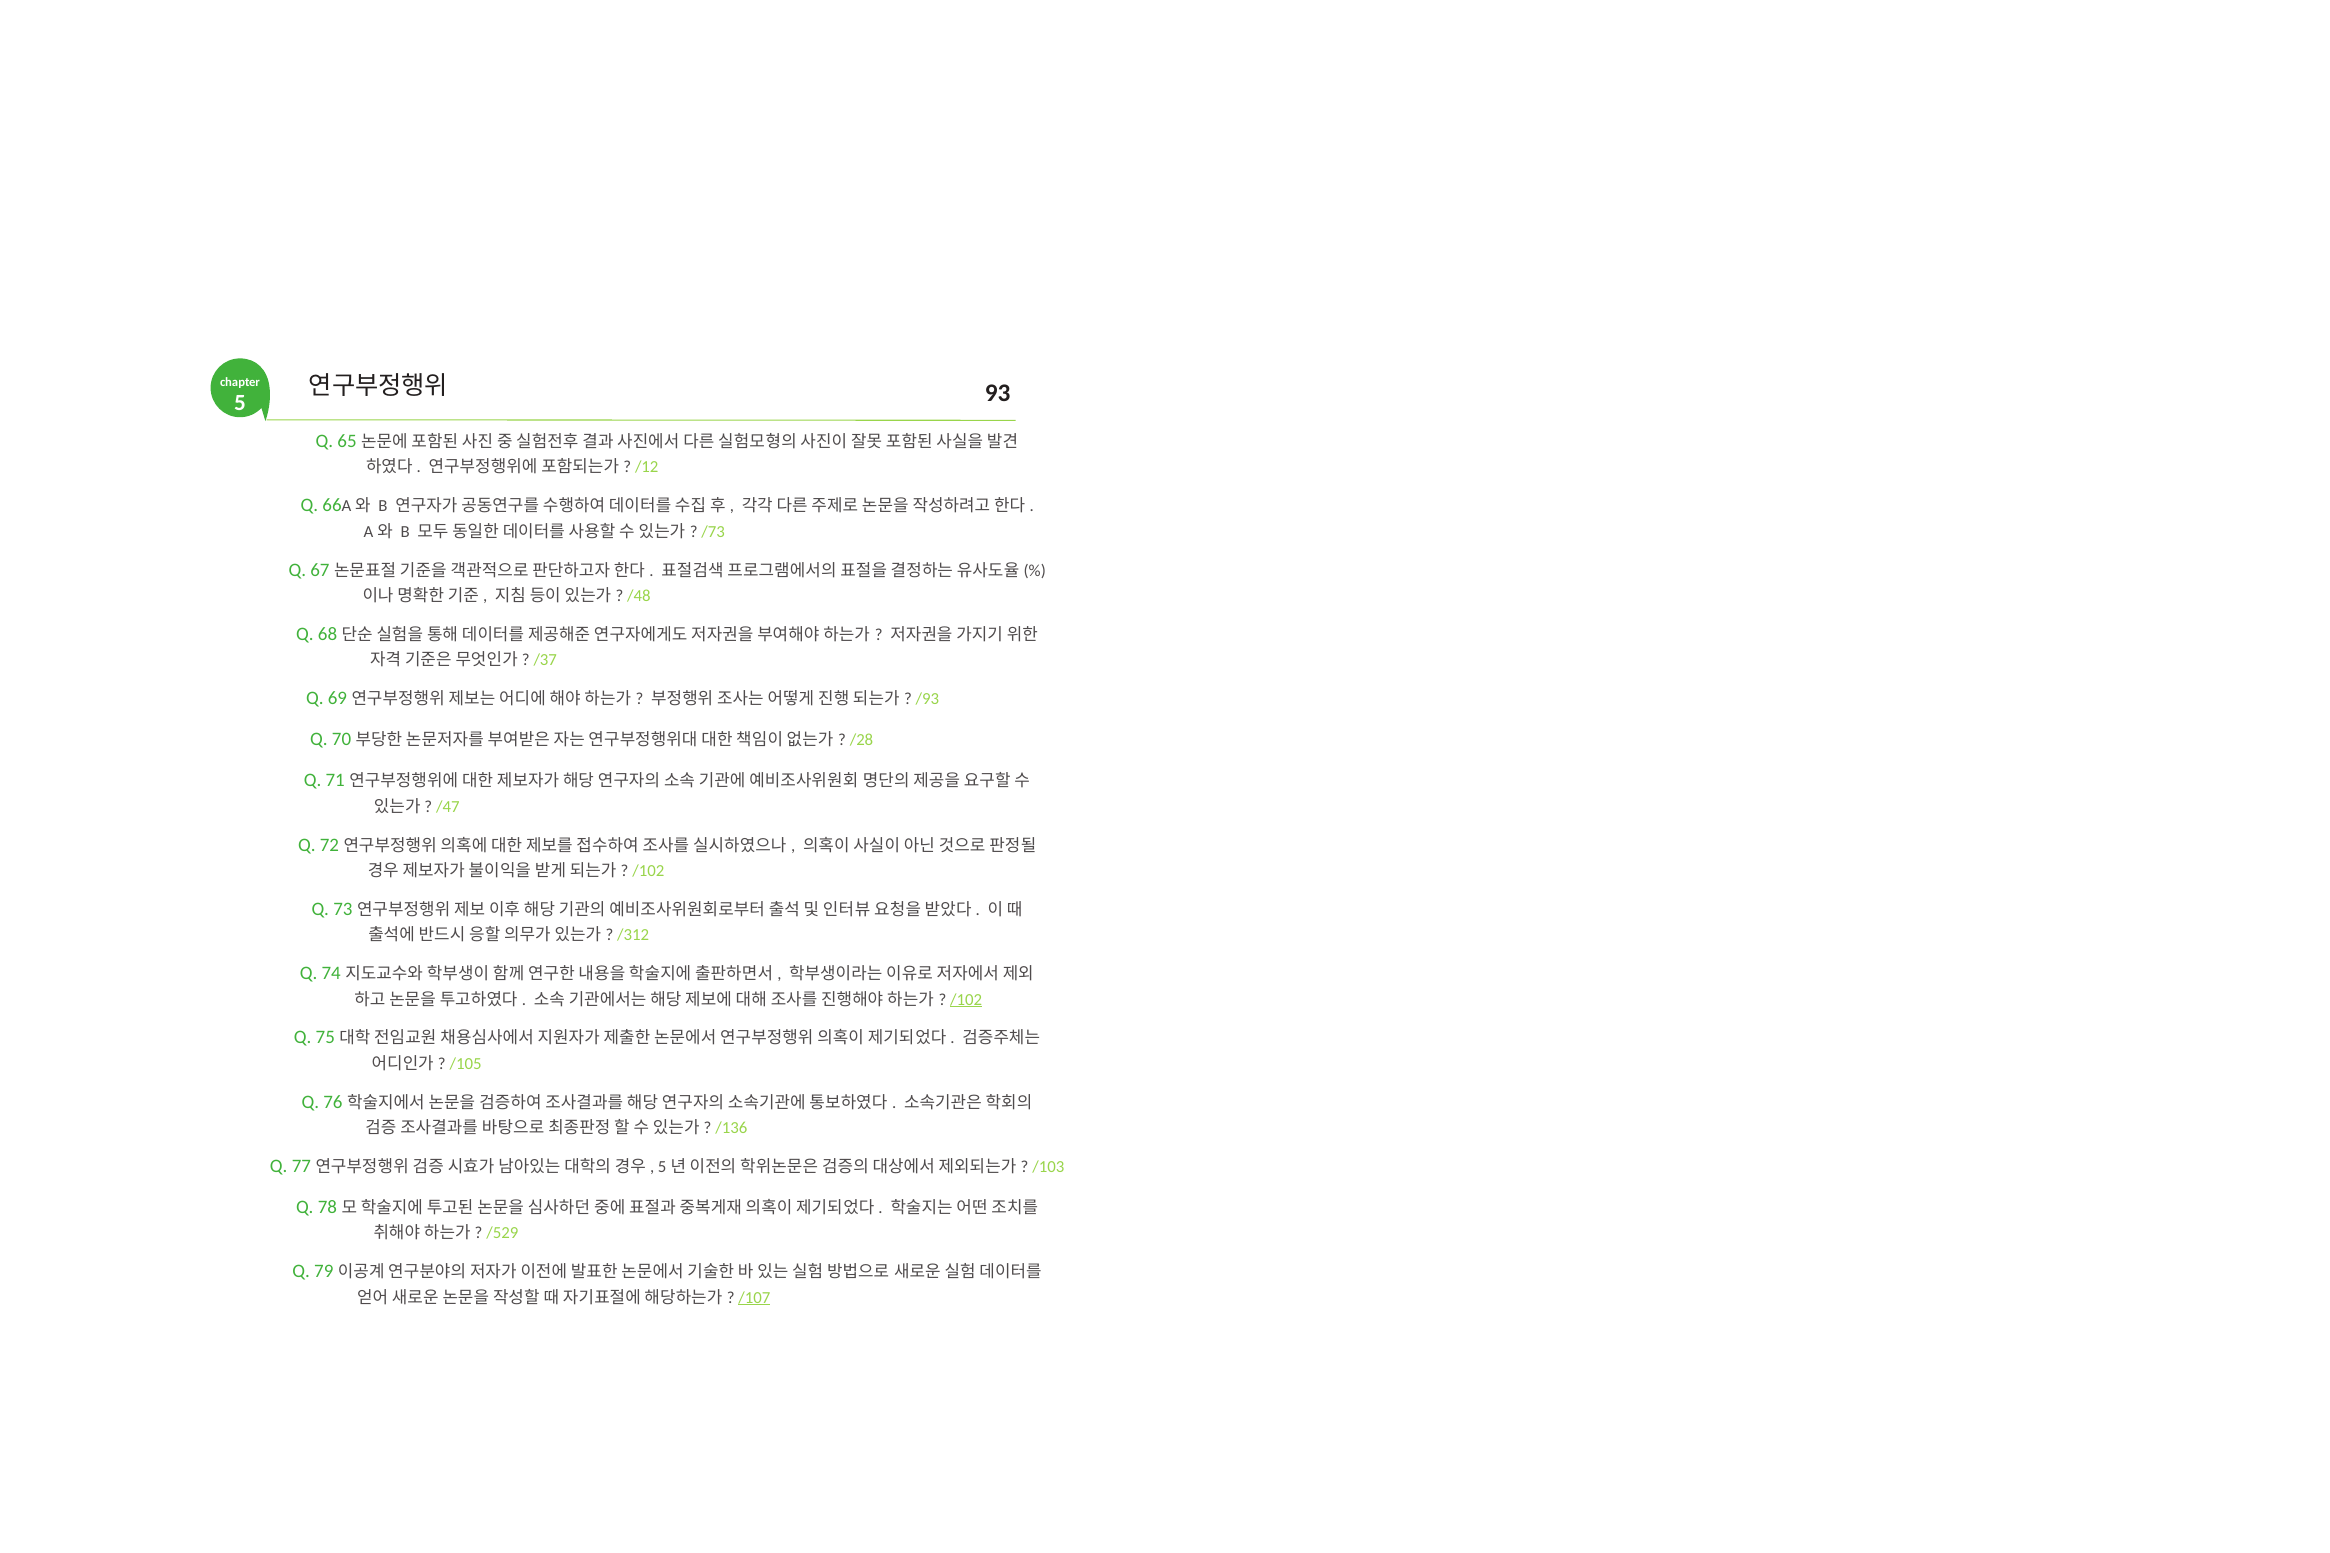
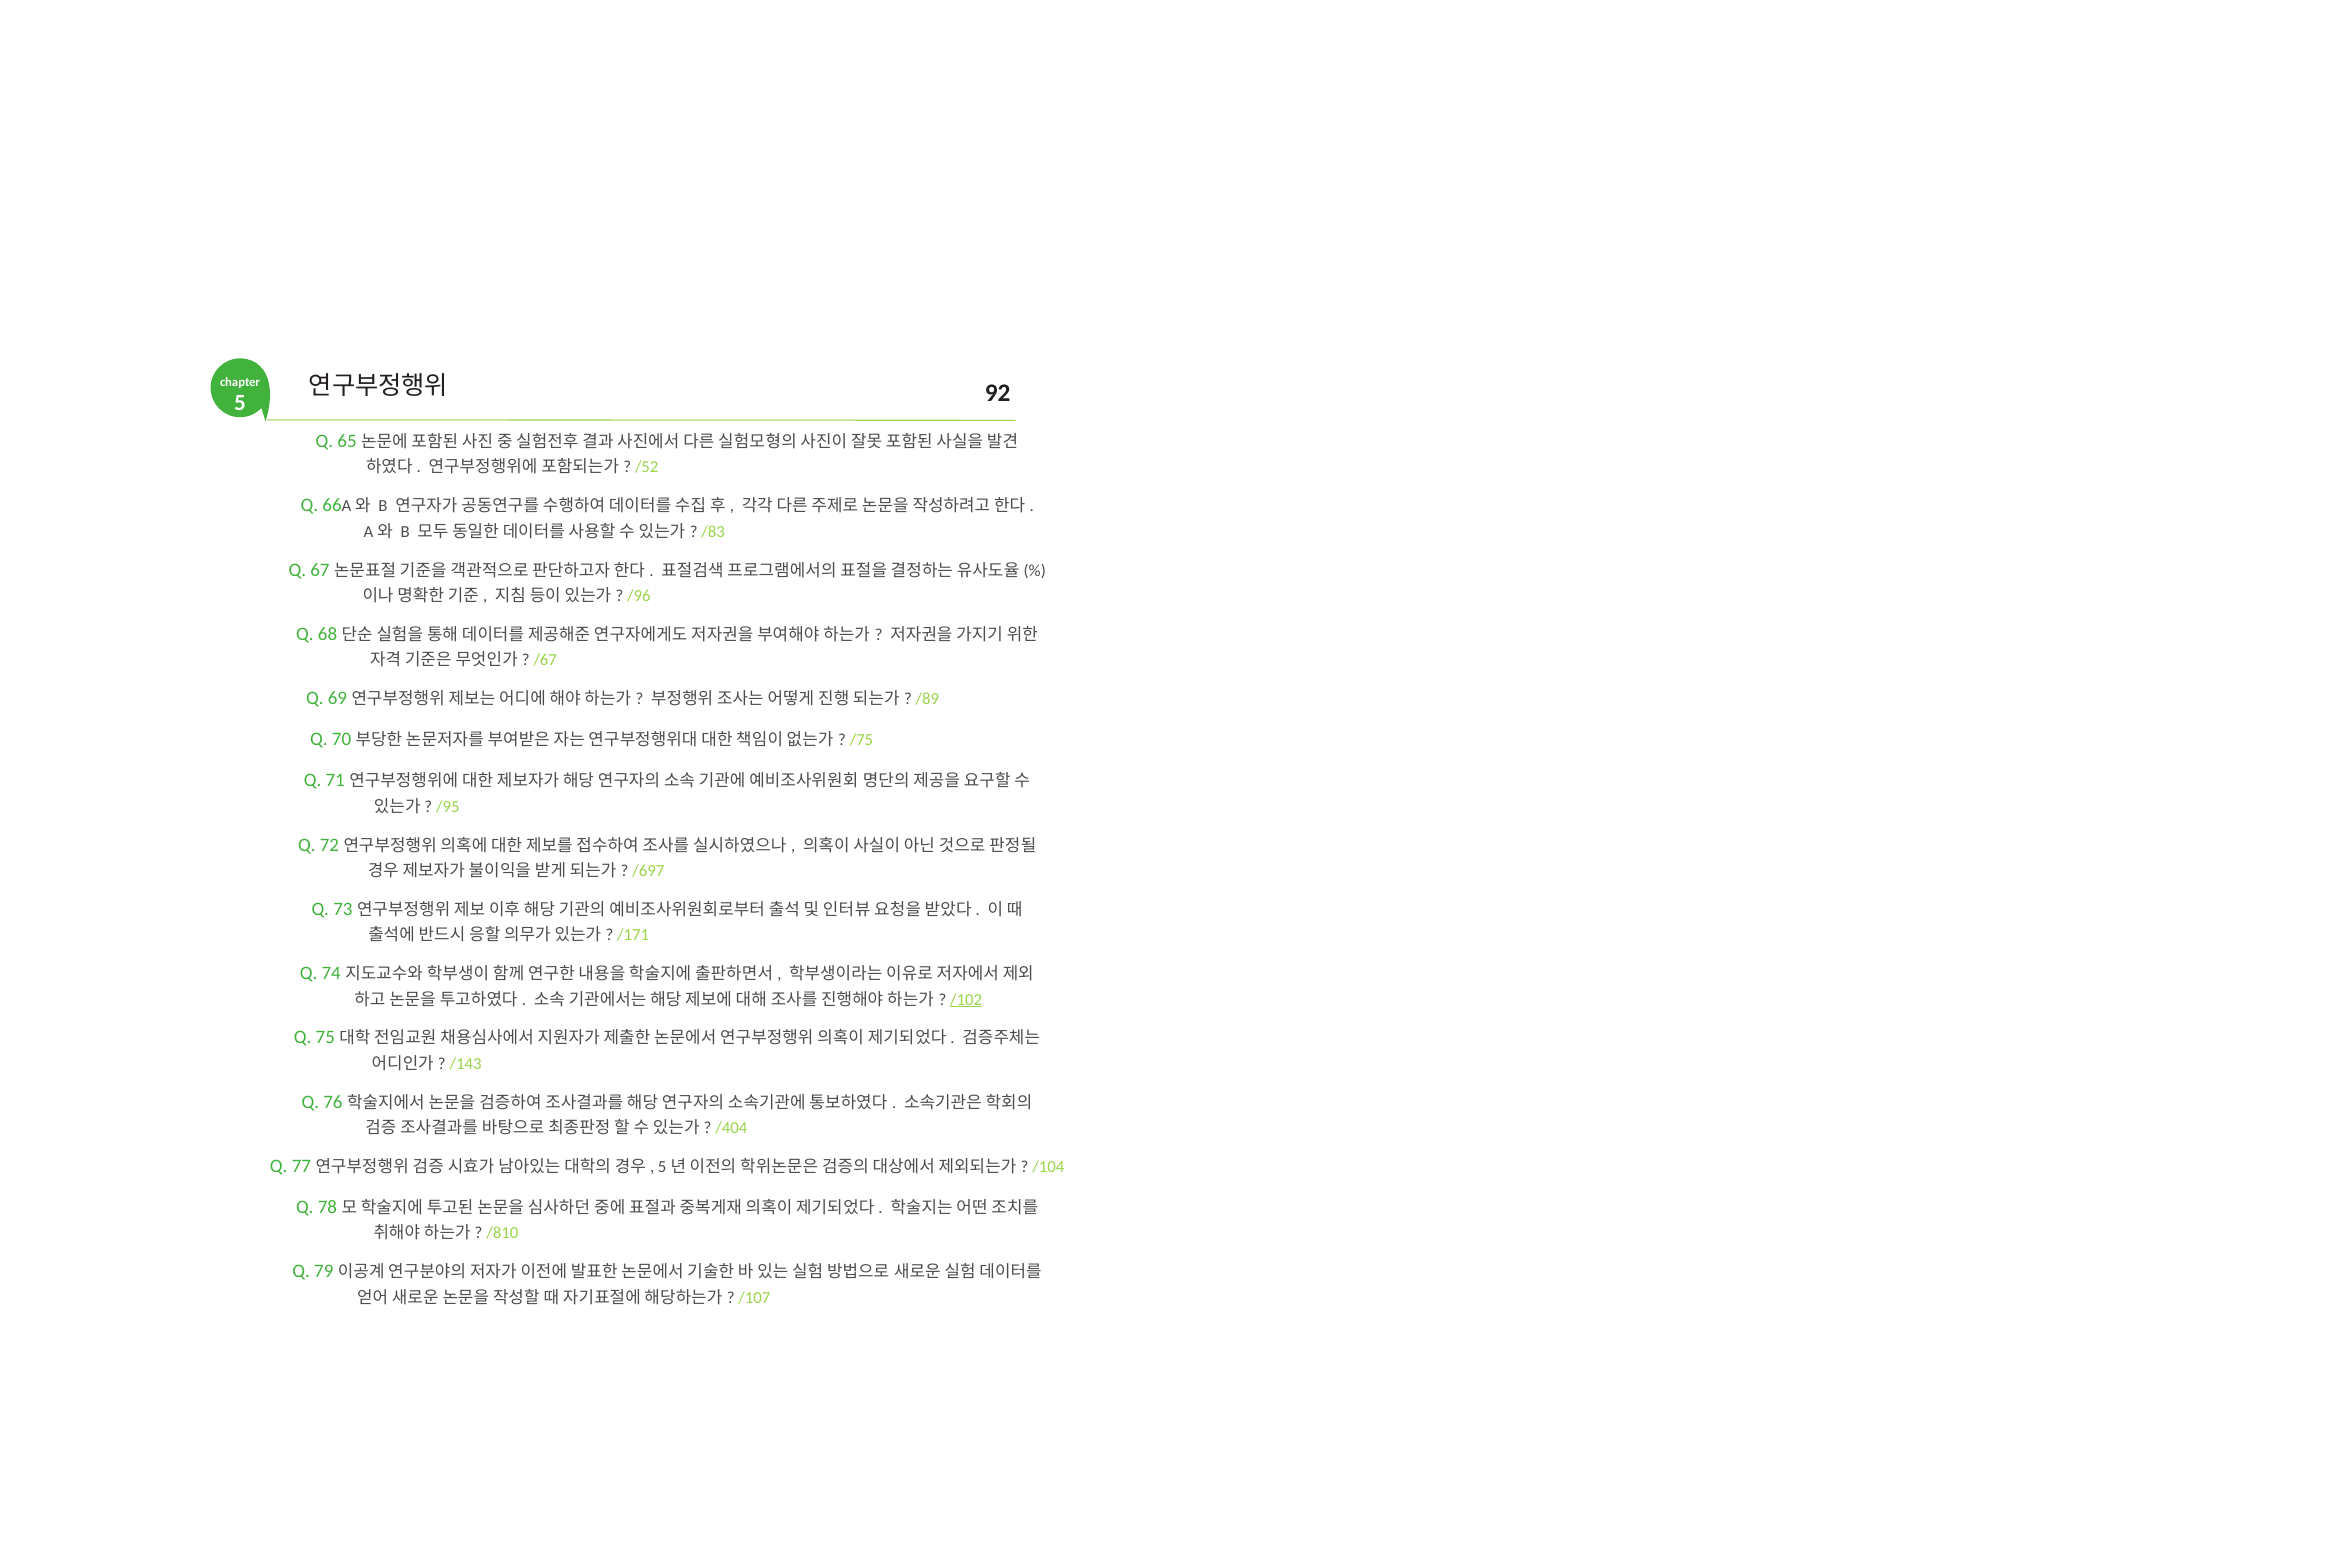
93: 93 -> 92 (998, 393)
/12: /12 -> /52 (647, 467)
/73: /73 -> /83 (713, 532)
/48: /48 -> /96 (639, 596)
/37: /37 -> /67 (545, 660)
/93: /93 -> /89 (927, 699)
/28: /28 -> /75 (862, 740)
/47: /47 -> /95 (448, 807)
/102: /102 -> /697 (648, 871)
/312: /312 -> /171 (633, 935)
/105: /105 -> /143 (466, 1064)
/136: /136 -> /404 (731, 1128)
/103: /103 -> /104 (1048, 1167)
/529: /529 -> /810 (502, 1234)
/107 underline: present -> none (754, 1298)
